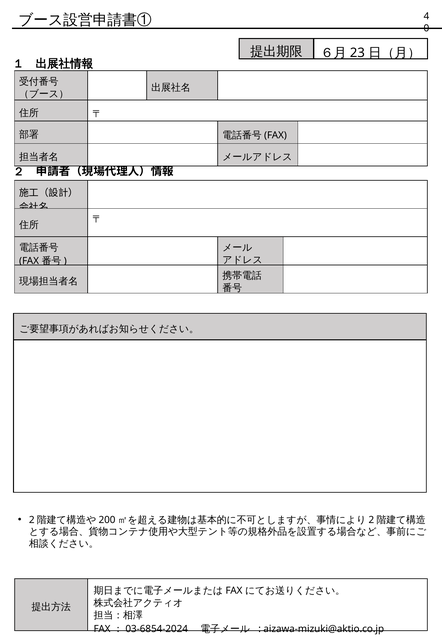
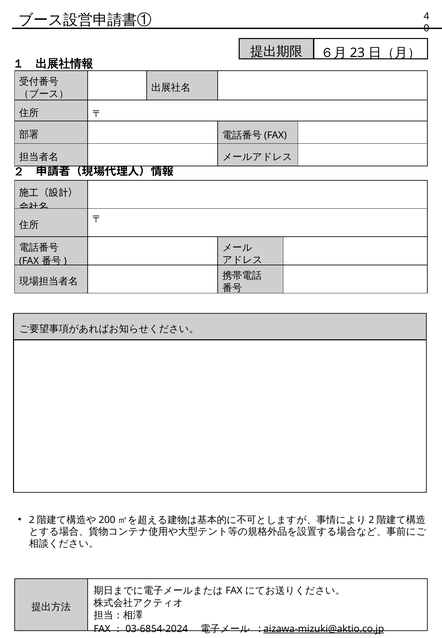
aizawa-mizuki@aktio.co.jp underline: none -> present (324, 629)
